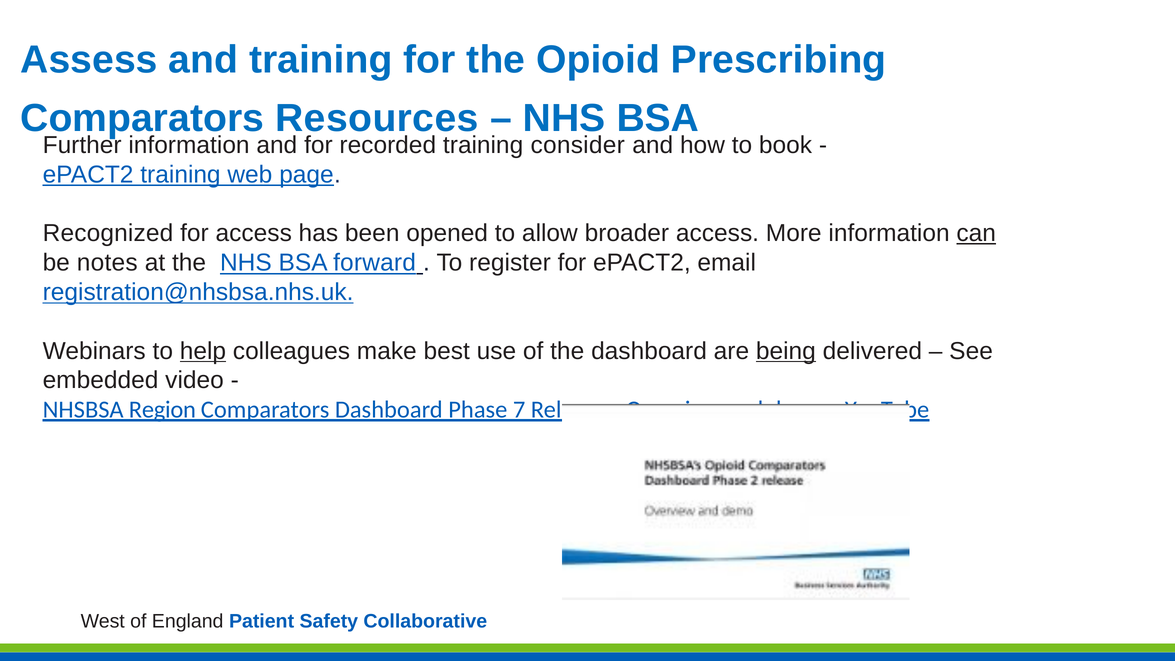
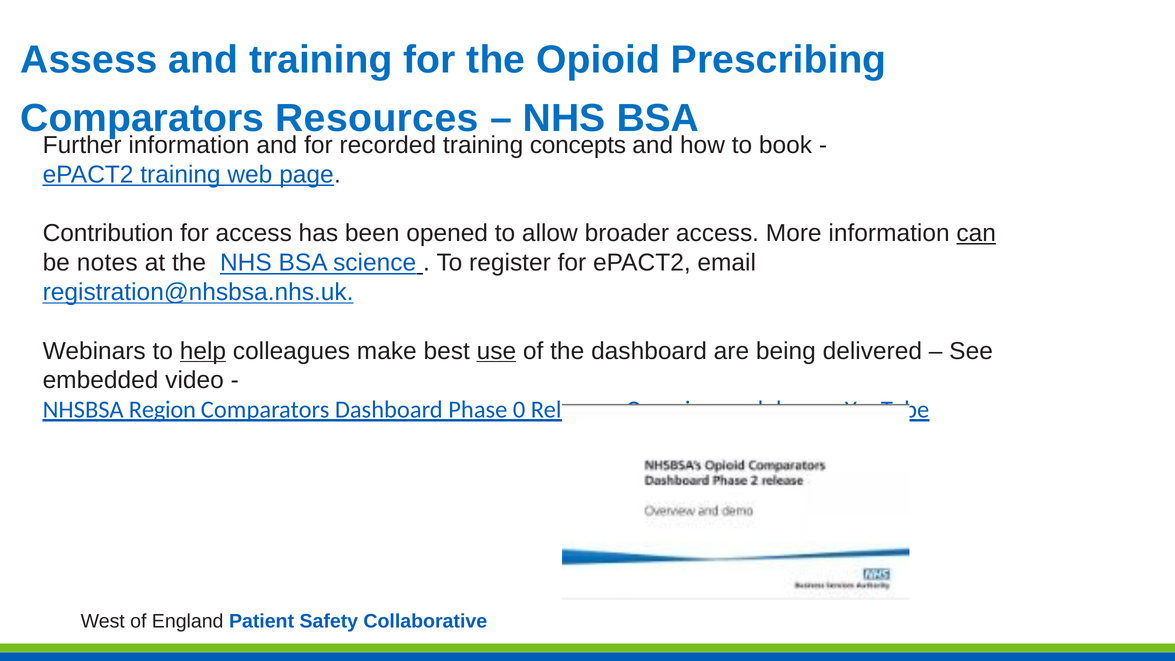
consider: consider -> concepts (578, 145)
Recognized: Recognized -> Contribution (108, 233)
forward: forward -> science (375, 263)
use underline: none -> present (496, 351)
being underline: present -> none (786, 351)
7: 7 -> 0 (519, 410)
